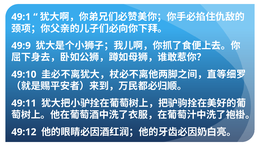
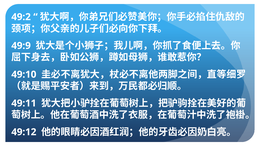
49:1: 49:1 -> 49:2 (21, 17)
